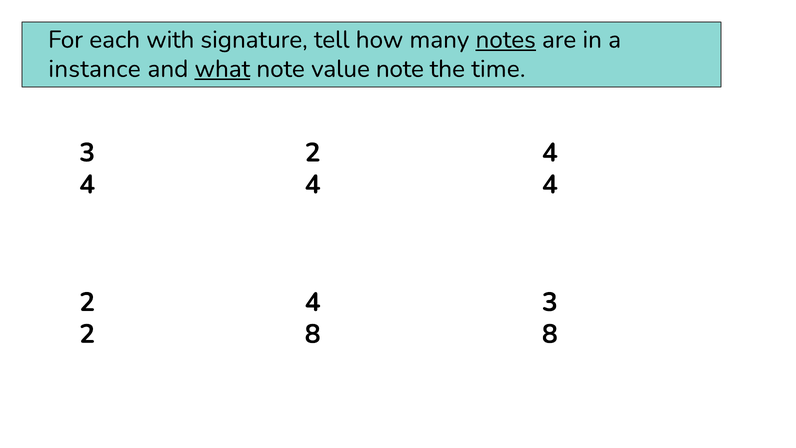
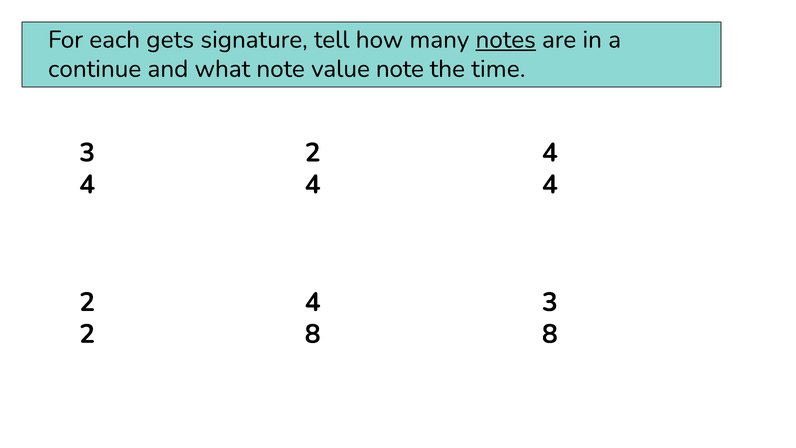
with: with -> gets (170, 40)
instance: instance -> continue (95, 69)
what underline: present -> none (222, 69)
